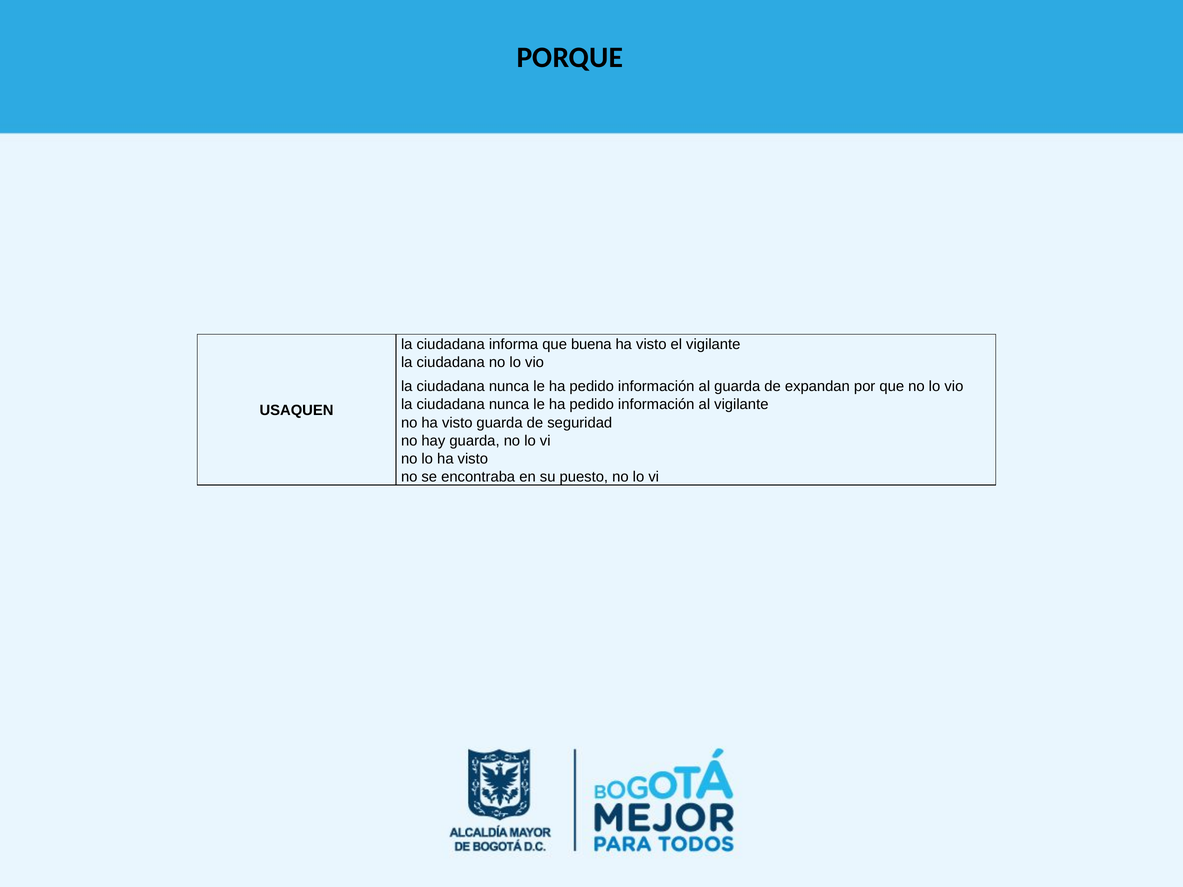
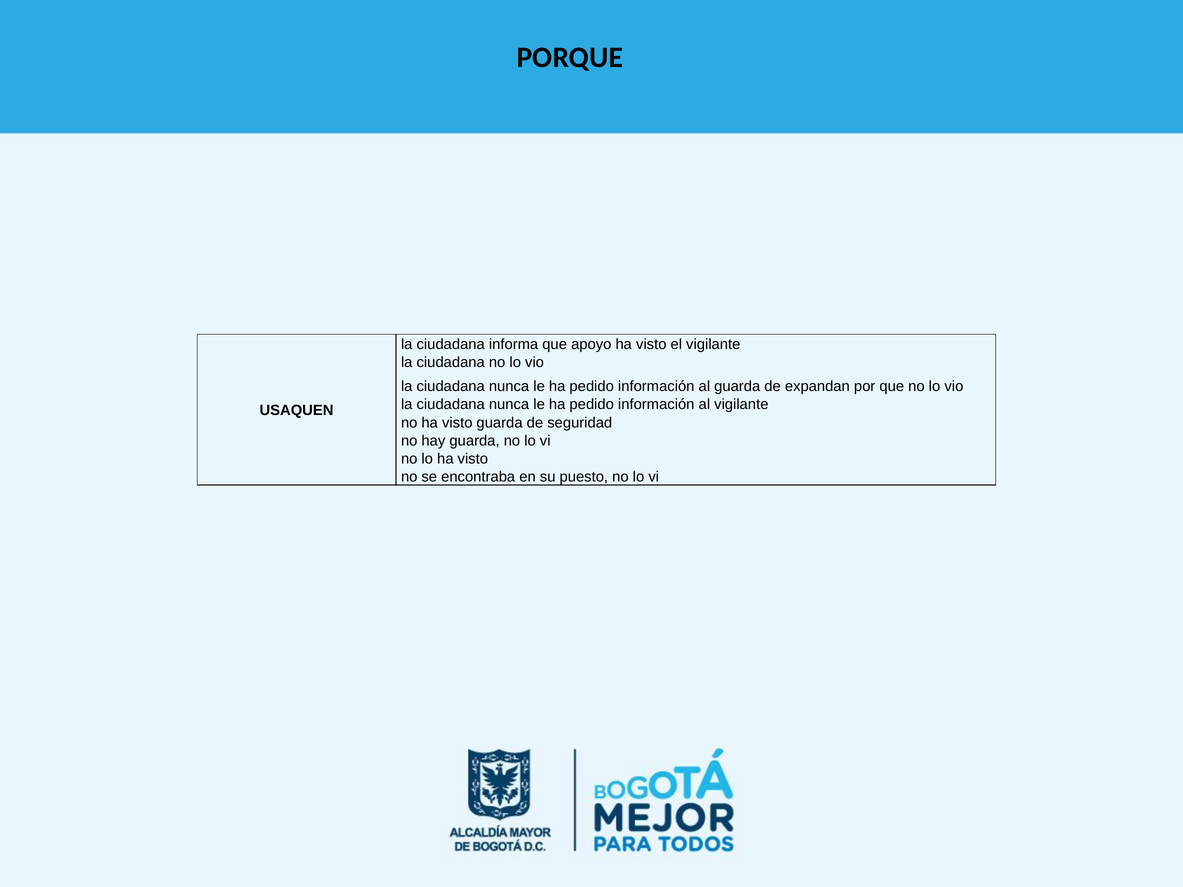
buena: buena -> apoyo (591, 344)
